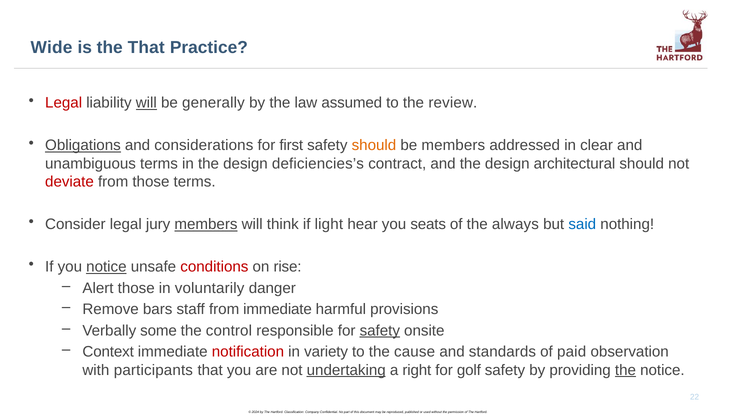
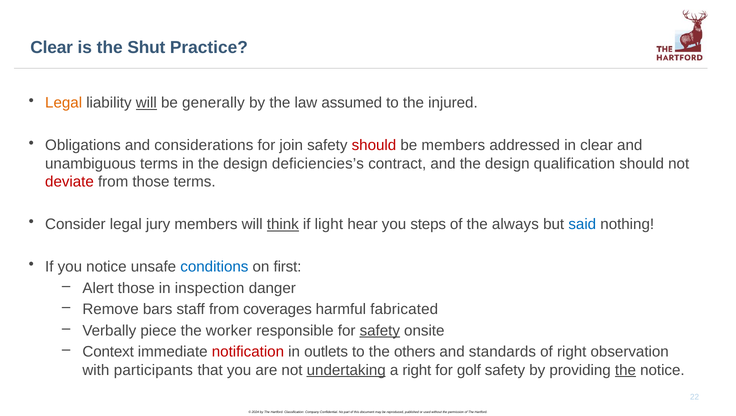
Wide: Wide -> Clear (52, 48)
the That: That -> Shut (146, 48)
Legal colour: red -> orange (64, 103)
review: review -> injured (453, 103)
Obligations underline: present -> none (83, 145)
first: first -> join (291, 145)
should colour: orange -> red (374, 145)
architectural: architectural -> qualification (574, 164)
members underline: present -> none (206, 224)
think underline: none -> present (283, 224)
seats: seats -> steps (428, 224)
notice underline: present -> none (106, 267)
conditions colour: red -> blue (214, 267)
rise: rise -> first (288, 267)
voluntarily: voluntarily -> inspection (210, 288)
from immediate: immediate -> coverages (278, 309)
provisions: provisions -> fabricated (404, 309)
some: some -> piece (158, 330)
control: control -> worker (229, 330)
variety: variety -> outlets (326, 352)
cause: cause -> others (415, 352)
of paid: paid -> right (572, 352)
